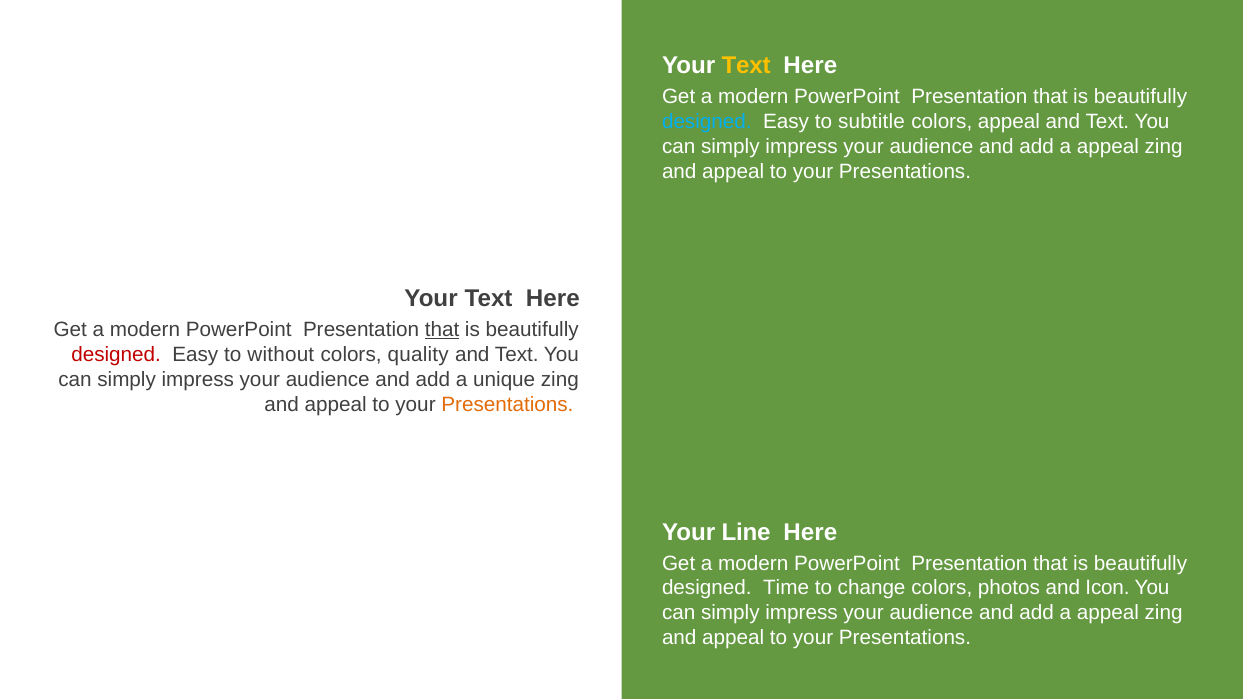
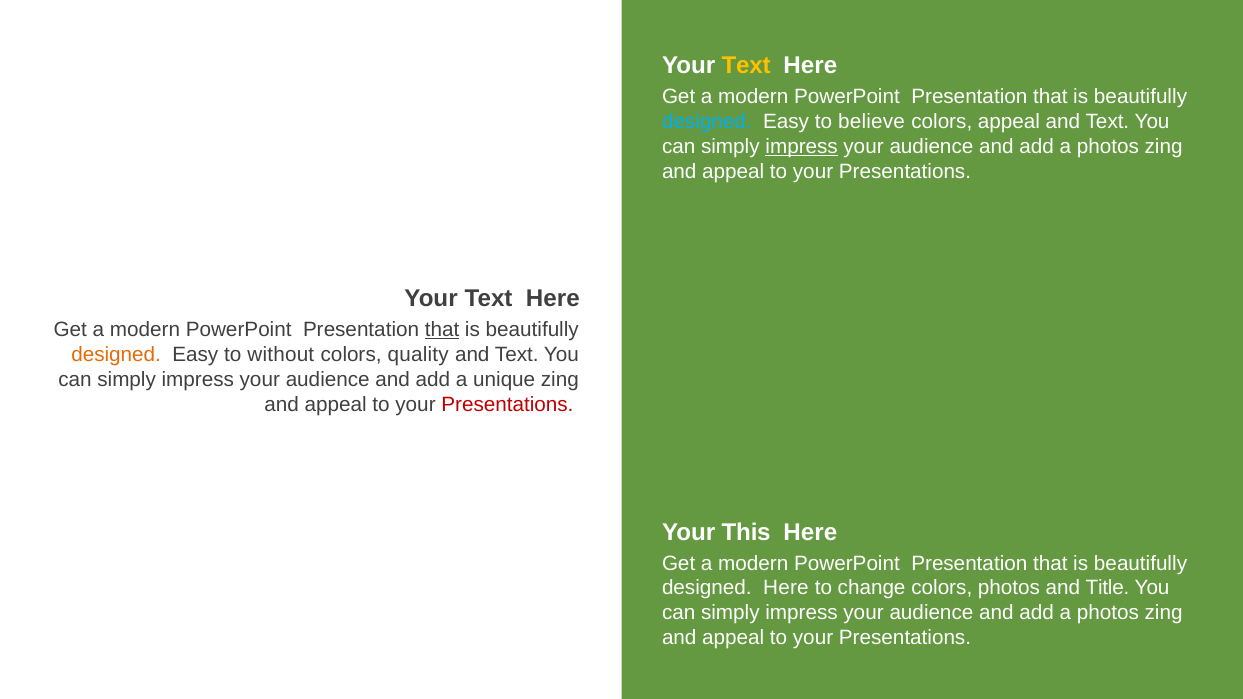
subtitle: subtitle -> believe (871, 122)
impress underline: none -> present (802, 146)
appeal: appeal -> photos (1108, 146)
designed colour: red -> orange (116, 355)
Presentations colour: orange -> red (507, 404)
Line: Line -> This (746, 533)
designed Time: Time -> Here (786, 588)
Icon: Icon -> Title (1107, 588)
appeal: appeal -> photos (1108, 613)
